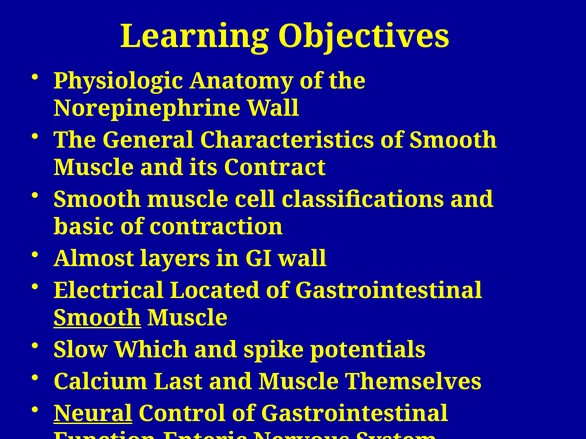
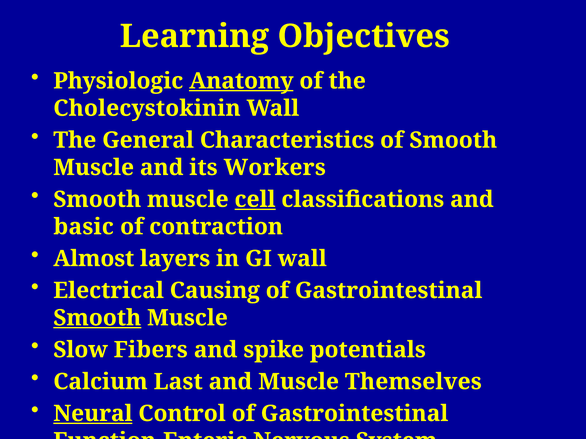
Anatomy underline: none -> present (241, 81)
Norepinephrine: Norepinephrine -> Cholecystokinin (147, 108)
Contract: Contract -> Workers (275, 168)
cell underline: none -> present (255, 200)
Located: Located -> Causing (215, 291)
Which: Which -> Fibers (151, 350)
